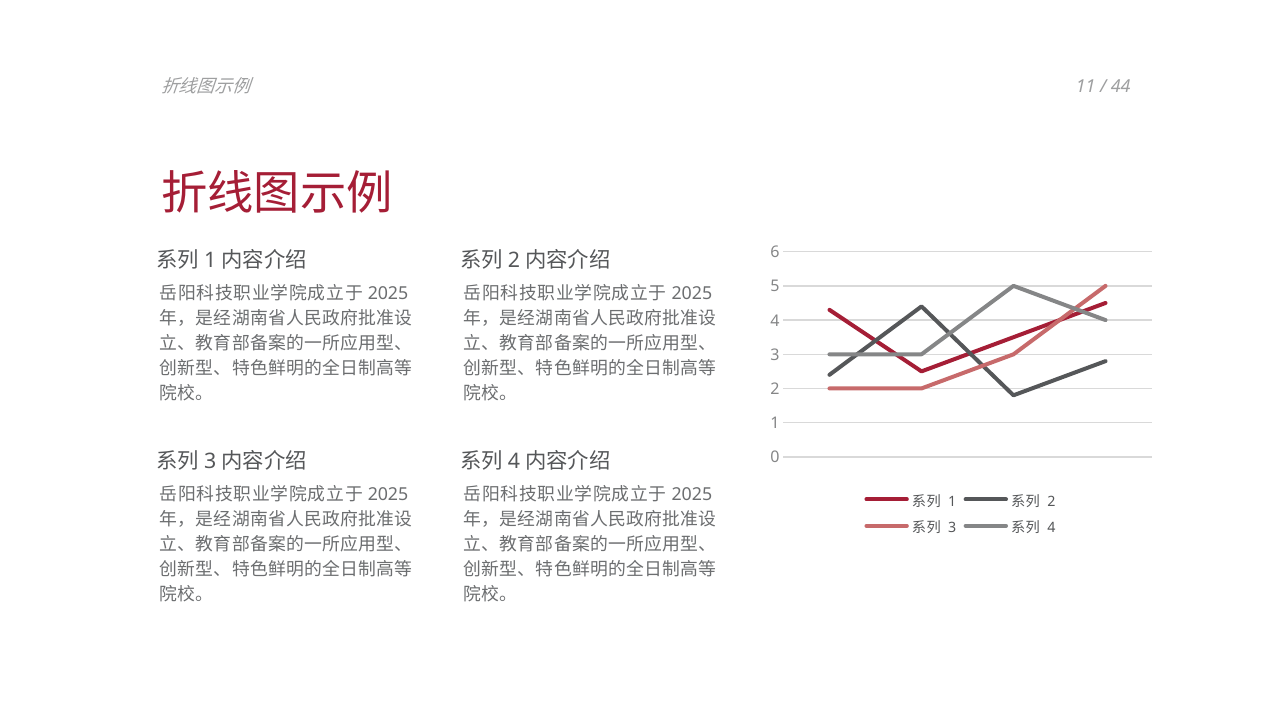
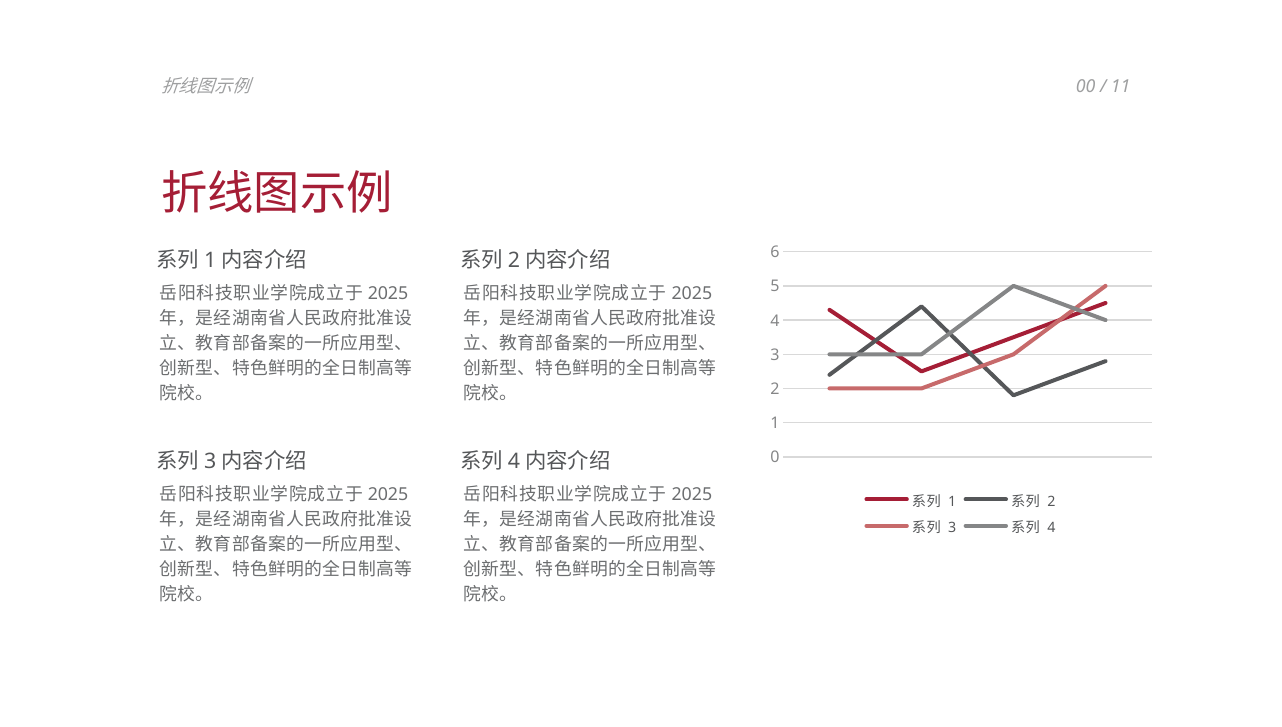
11: 11 -> 00 (1086, 87)
44: 44 -> 11 (1121, 87)
